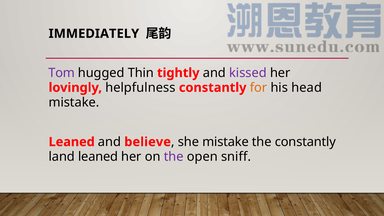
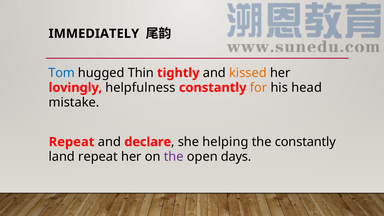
Tom colour: purple -> blue (62, 73)
kissed colour: purple -> orange (248, 73)
Leaned: Leaned -> Repeat (72, 142)
believe: believe -> declare (148, 142)
she mistake: mistake -> helping (225, 142)
land leaned: leaned -> repeat (98, 157)
sniff: sniff -> days (236, 157)
